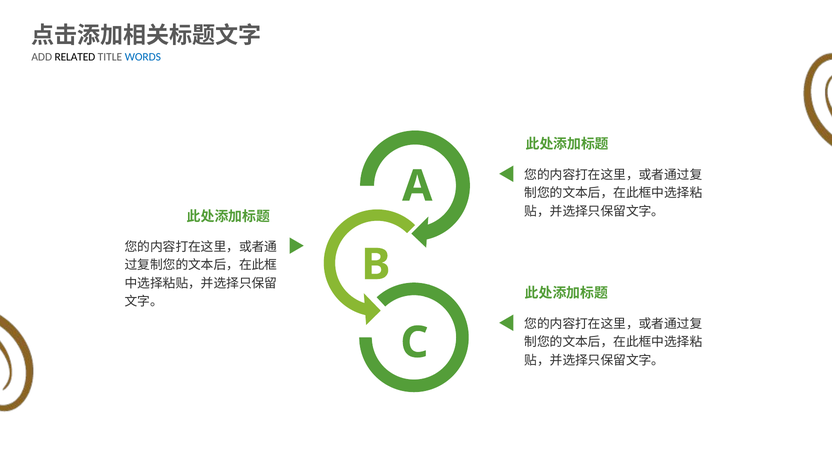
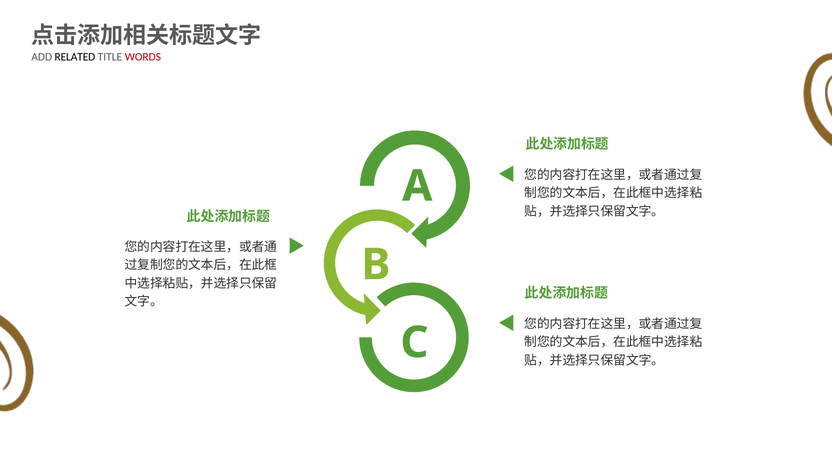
WORDS colour: blue -> red (143, 57)
